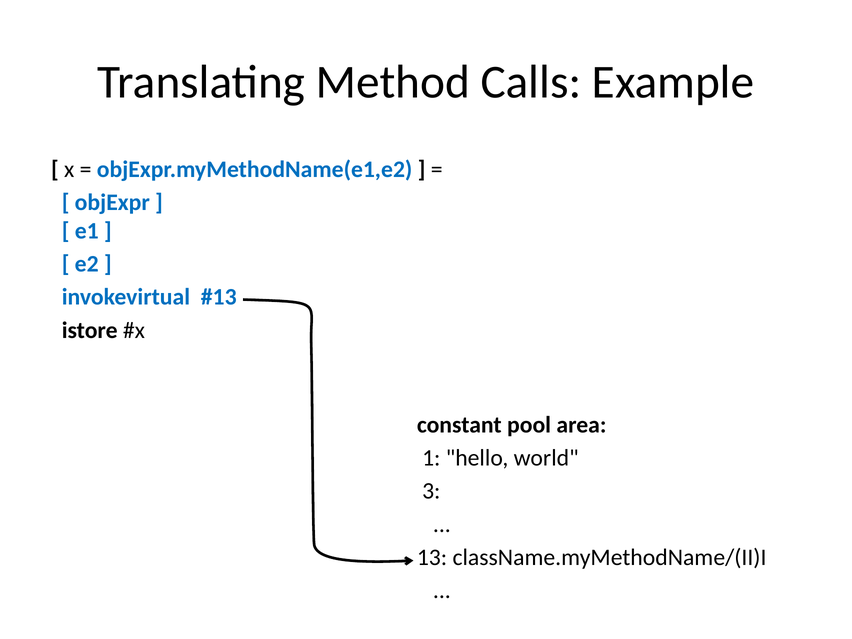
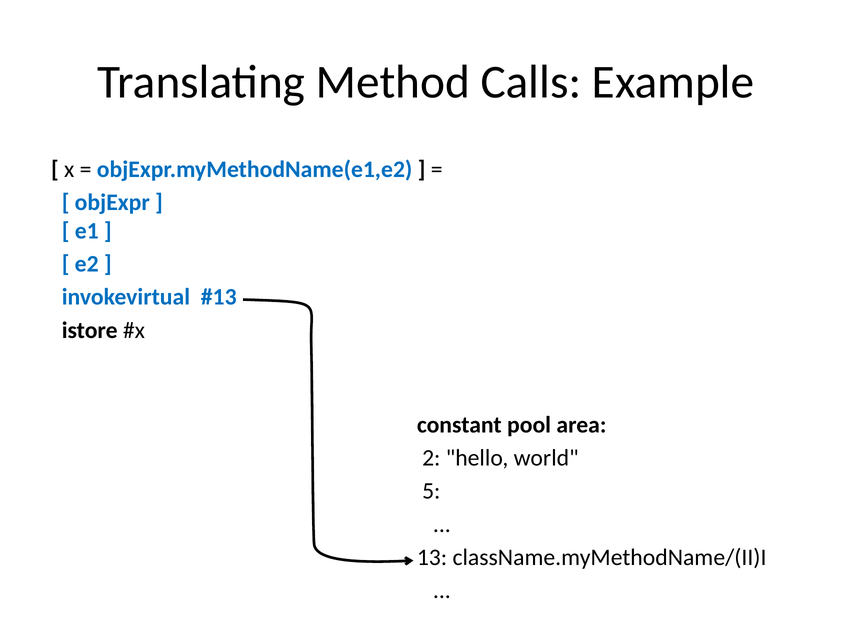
1: 1 -> 2 (431, 458)
3: 3 -> 5 (431, 491)
